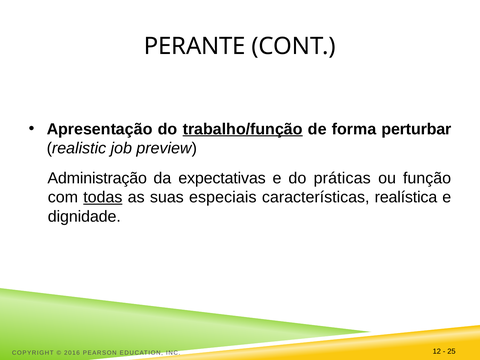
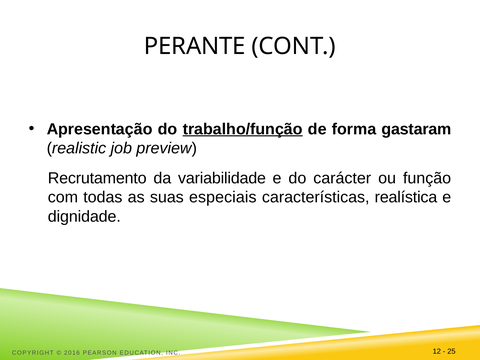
perturbar: perturbar -> gastaram (416, 129)
Administração: Administração -> Recrutamento (97, 178)
expectativas: expectativas -> variabilidade (222, 178)
práticas: práticas -> carácter (342, 178)
todas underline: present -> none (103, 197)
